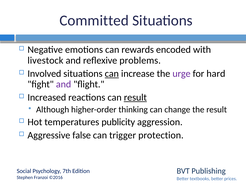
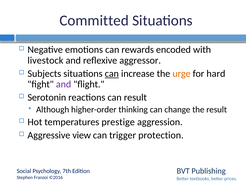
problems: problems -> aggressor (140, 60)
Involved: Involved -> Subjects (44, 73)
urge colour: purple -> orange (181, 73)
Increased: Increased -> Serotonin (47, 97)
result underline: present -> none (135, 97)
publicity: publicity -> prestige (118, 122)
false: false -> view (82, 135)
